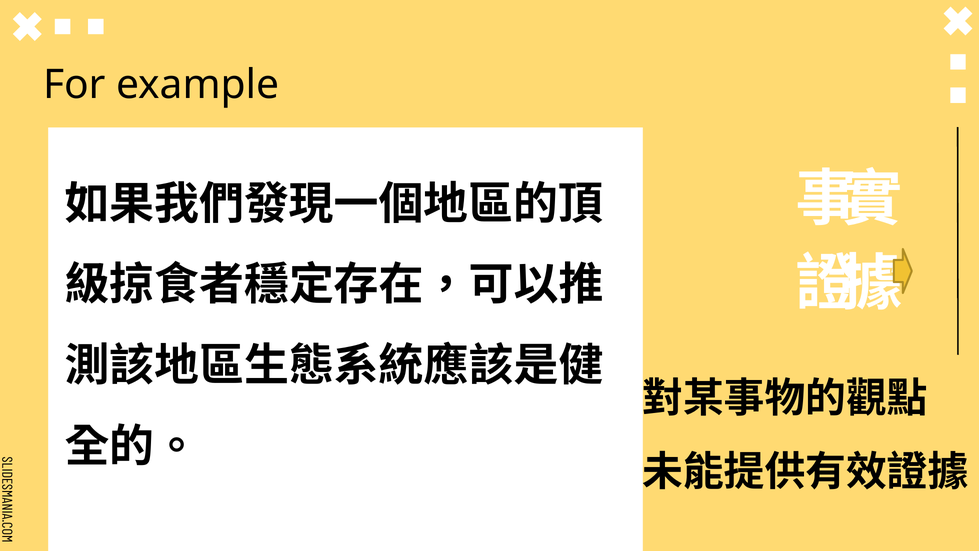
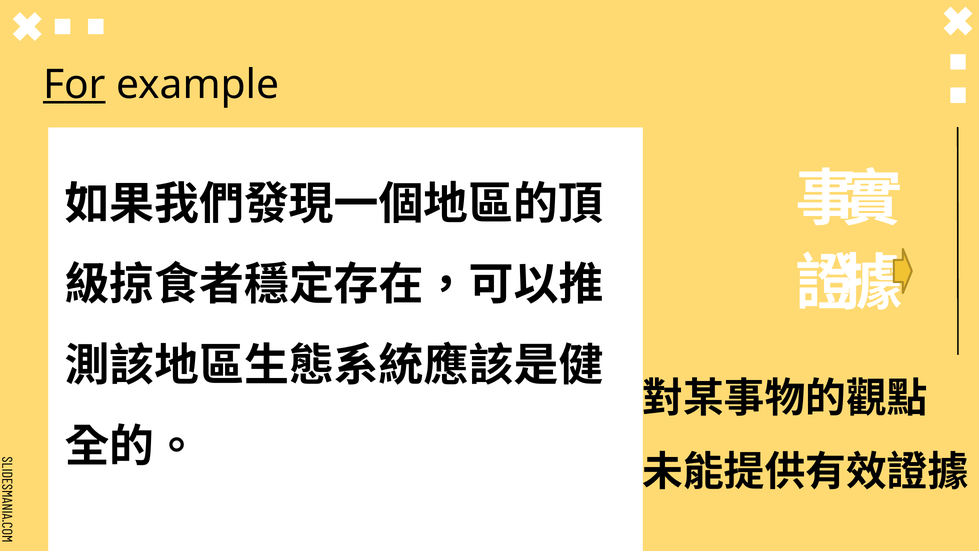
For underline: none -> present (74, 85)
